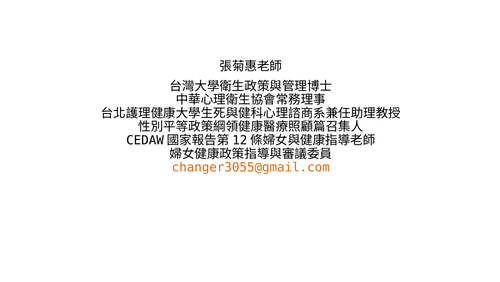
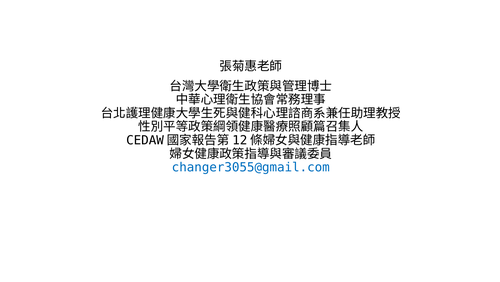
changer3055@gmail.com colour: orange -> blue (251, 167)
